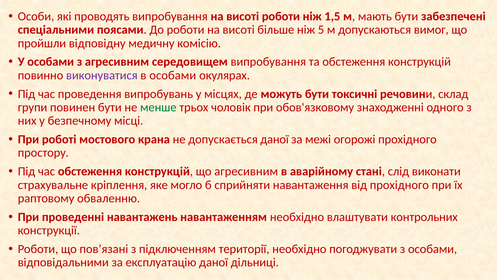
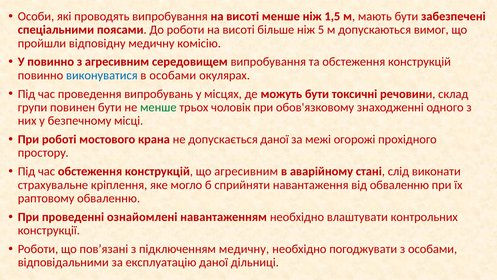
висоті роботи: роботи -> менше (281, 16)
У особами: особами -> повинно (51, 62)
виконуватися colour: purple -> blue (102, 75)
від прохідного: прохідного -> обваленню (399, 185)
навантажень: навантажень -> ознайомлені (142, 217)
підключенням території: території -> медичну (244, 249)
